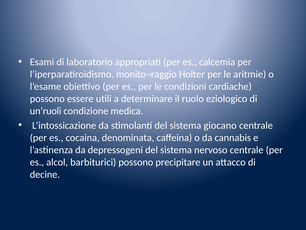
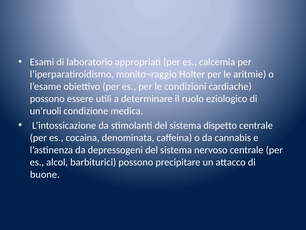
giocano: giocano -> dispetto (220, 125)
decine: decine -> buone (45, 174)
